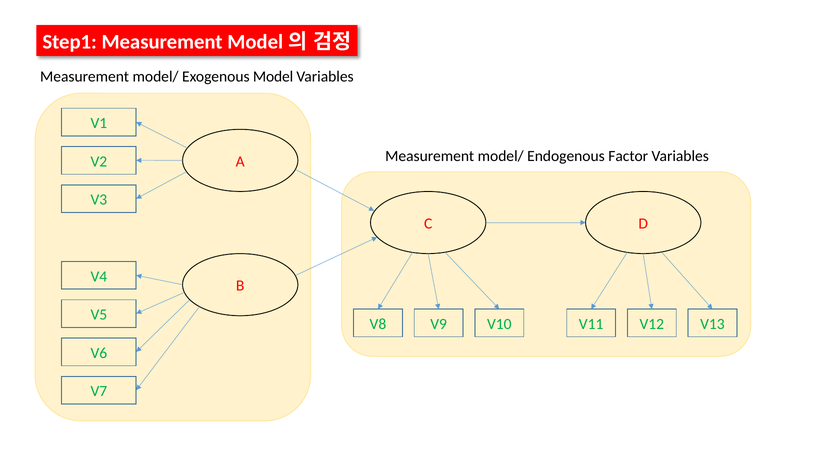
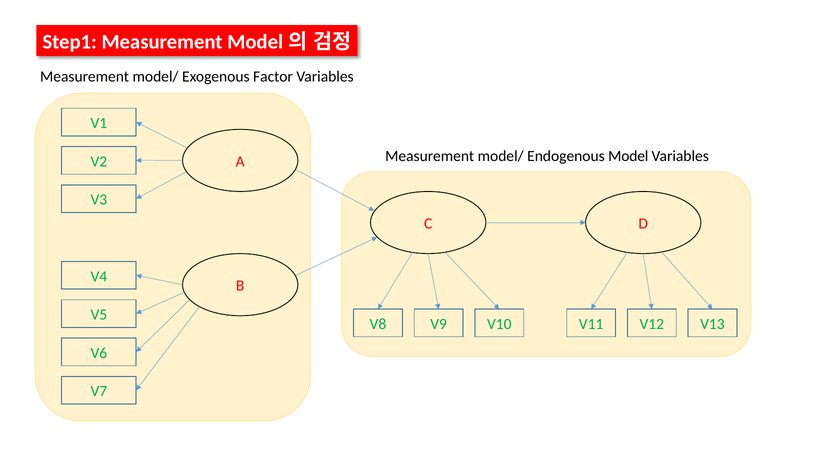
Model: Model -> Factor (273, 77)
Factor: Factor -> Model (628, 156)
